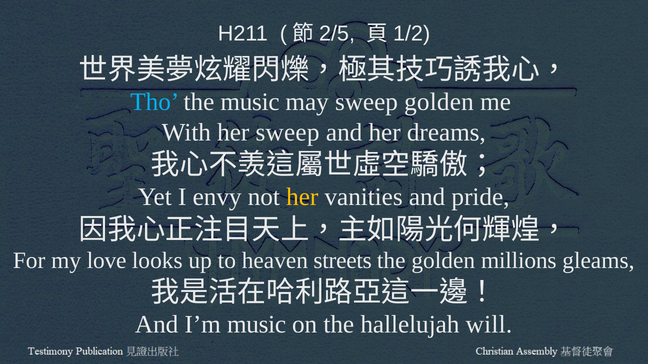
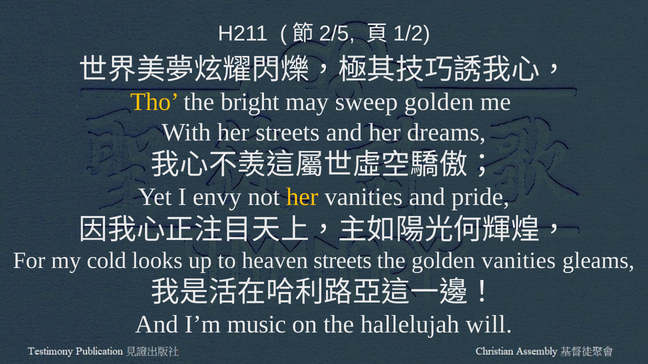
Tho colour: light blue -> yellow (155, 102)
the music: music -> bright (250, 102)
her sweep: sweep -> streets (288, 132)
love: love -> cold (107, 261)
golden millions: millions -> vanities (519, 261)
